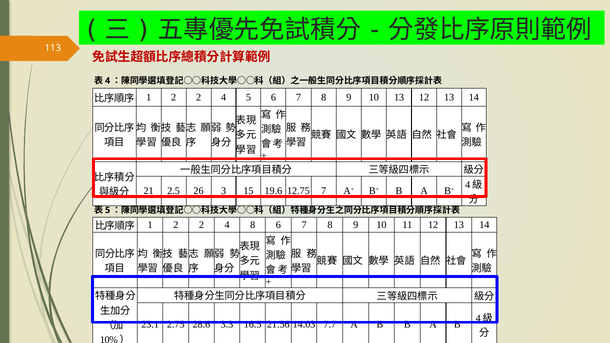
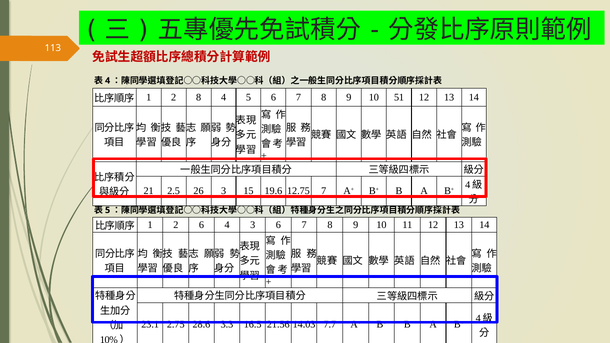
2: 2 -> 8 (199, 97)
10 13: 13 -> 51 (399, 97)
2: 2 -> 6 (201, 225)
4 8: 8 -> 3 (253, 225)
